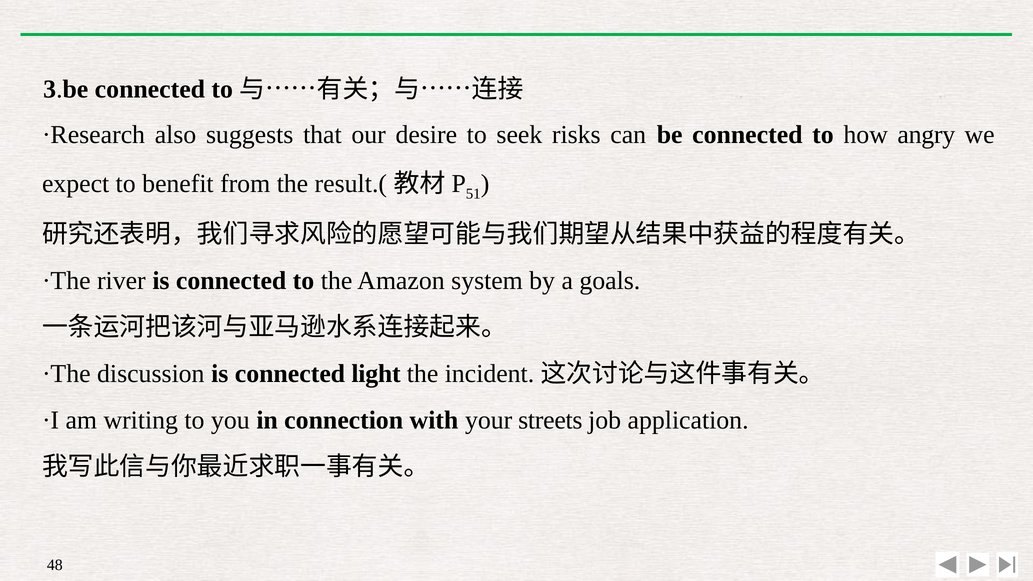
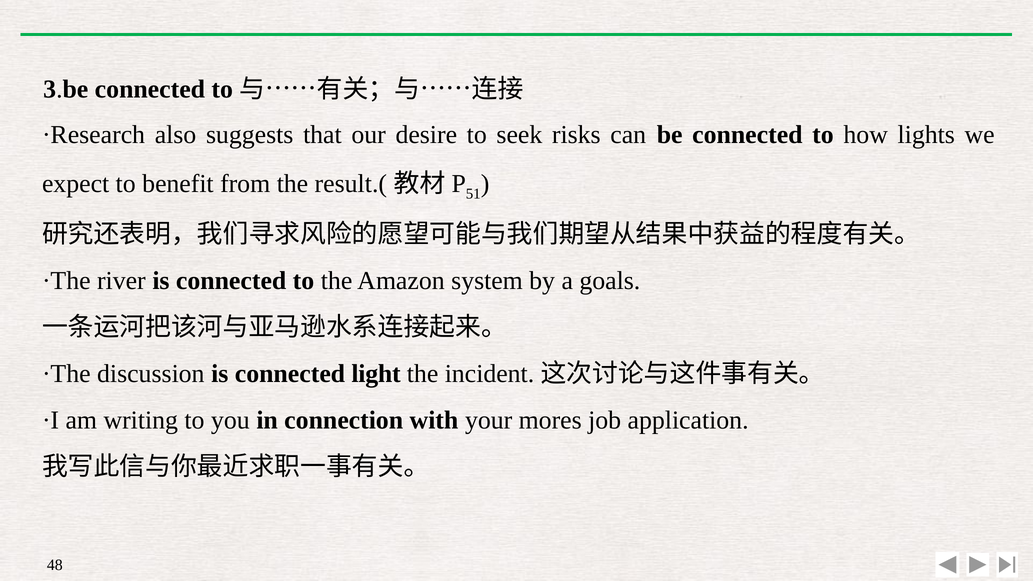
angry: angry -> lights (926, 135)
streets: streets -> mores (550, 420)
